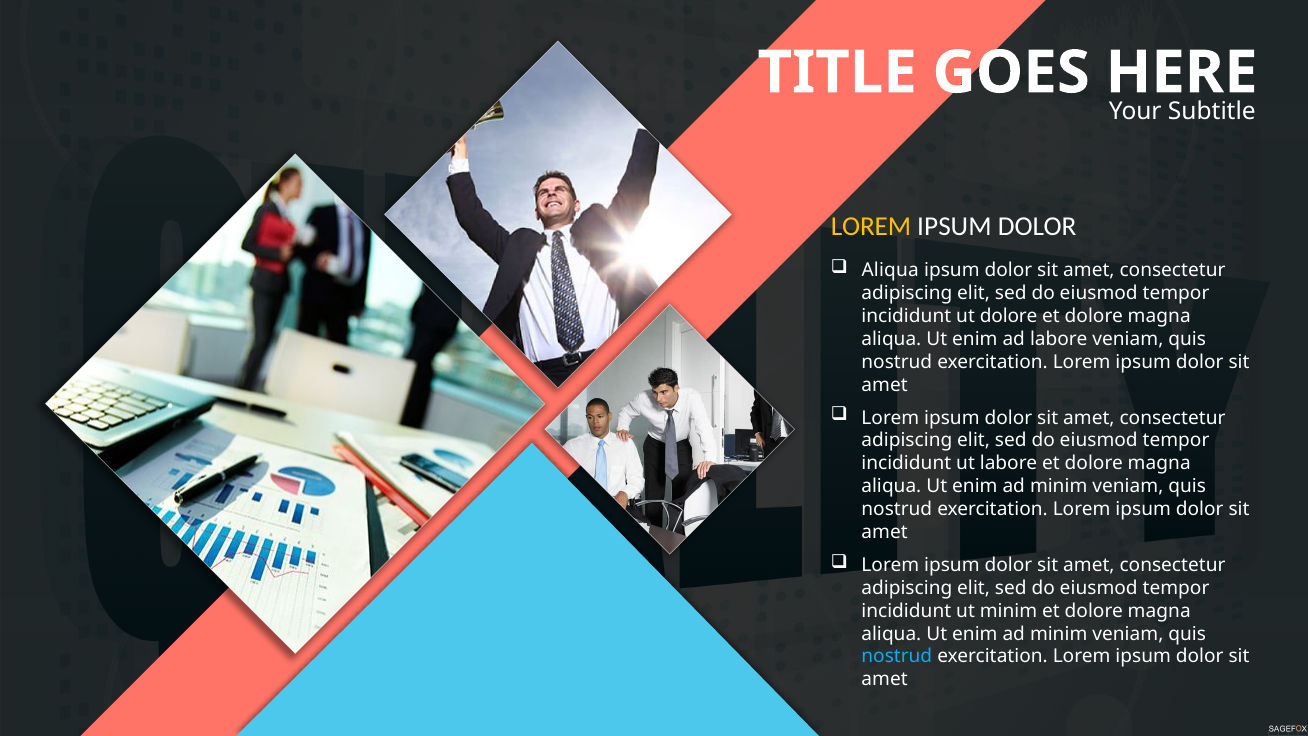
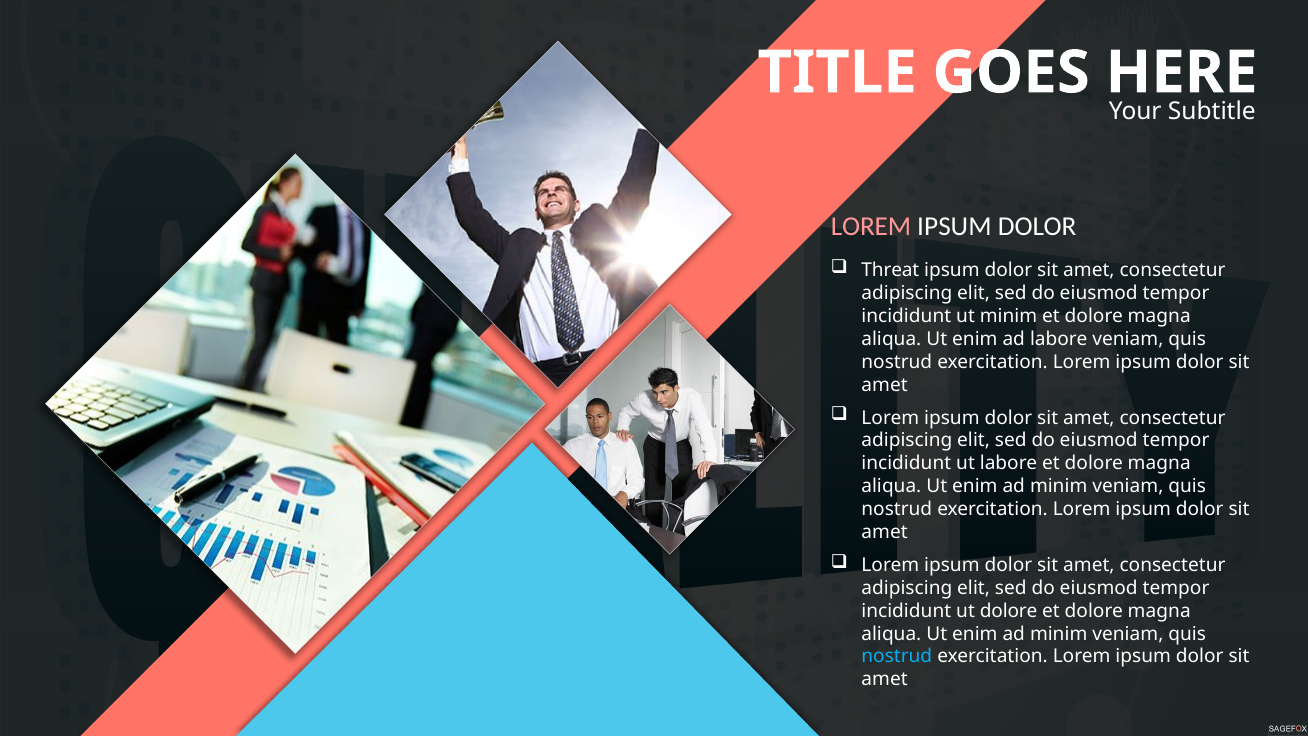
LOREM colour: yellow -> pink (871, 227)
Aliqua: Aliqua -> Threat (890, 270)
ut dolore: dolore -> minim (1009, 316)
ut minim: minim -> dolore (1009, 611)
